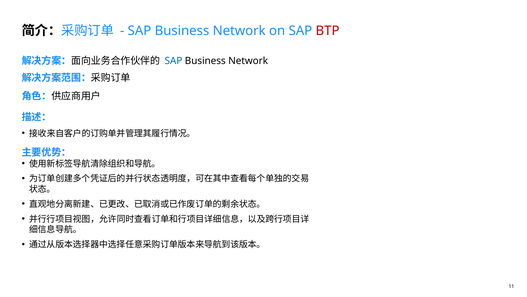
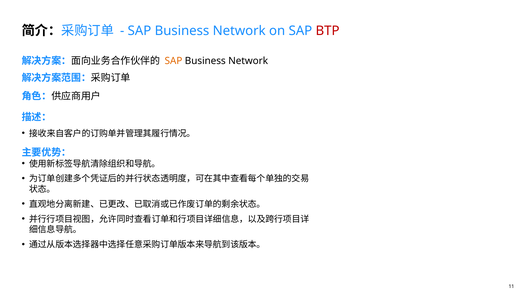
SAP colour: blue -> orange (173, 61)
